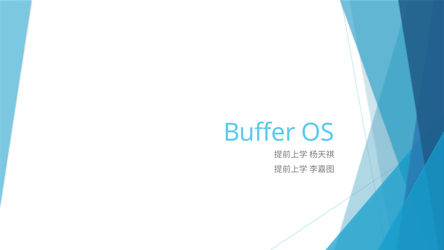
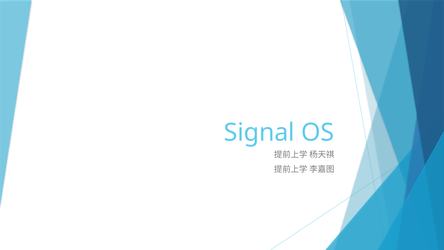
Buffer: Buffer -> Signal (259, 133)
